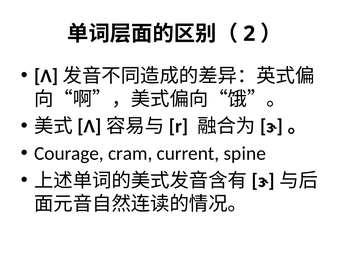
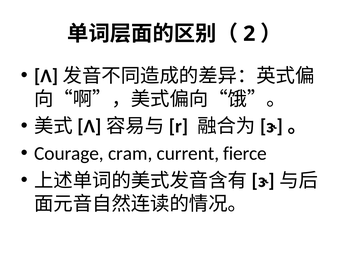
spine: spine -> fierce (245, 153)
